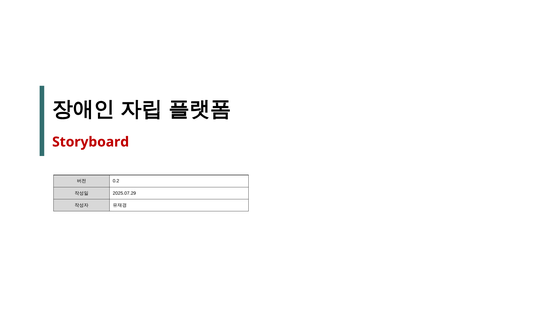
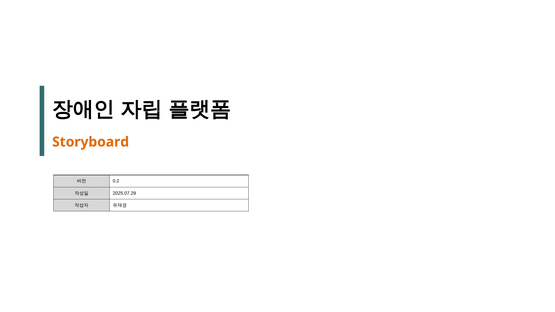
Storyboard colour: red -> orange (91, 142)
